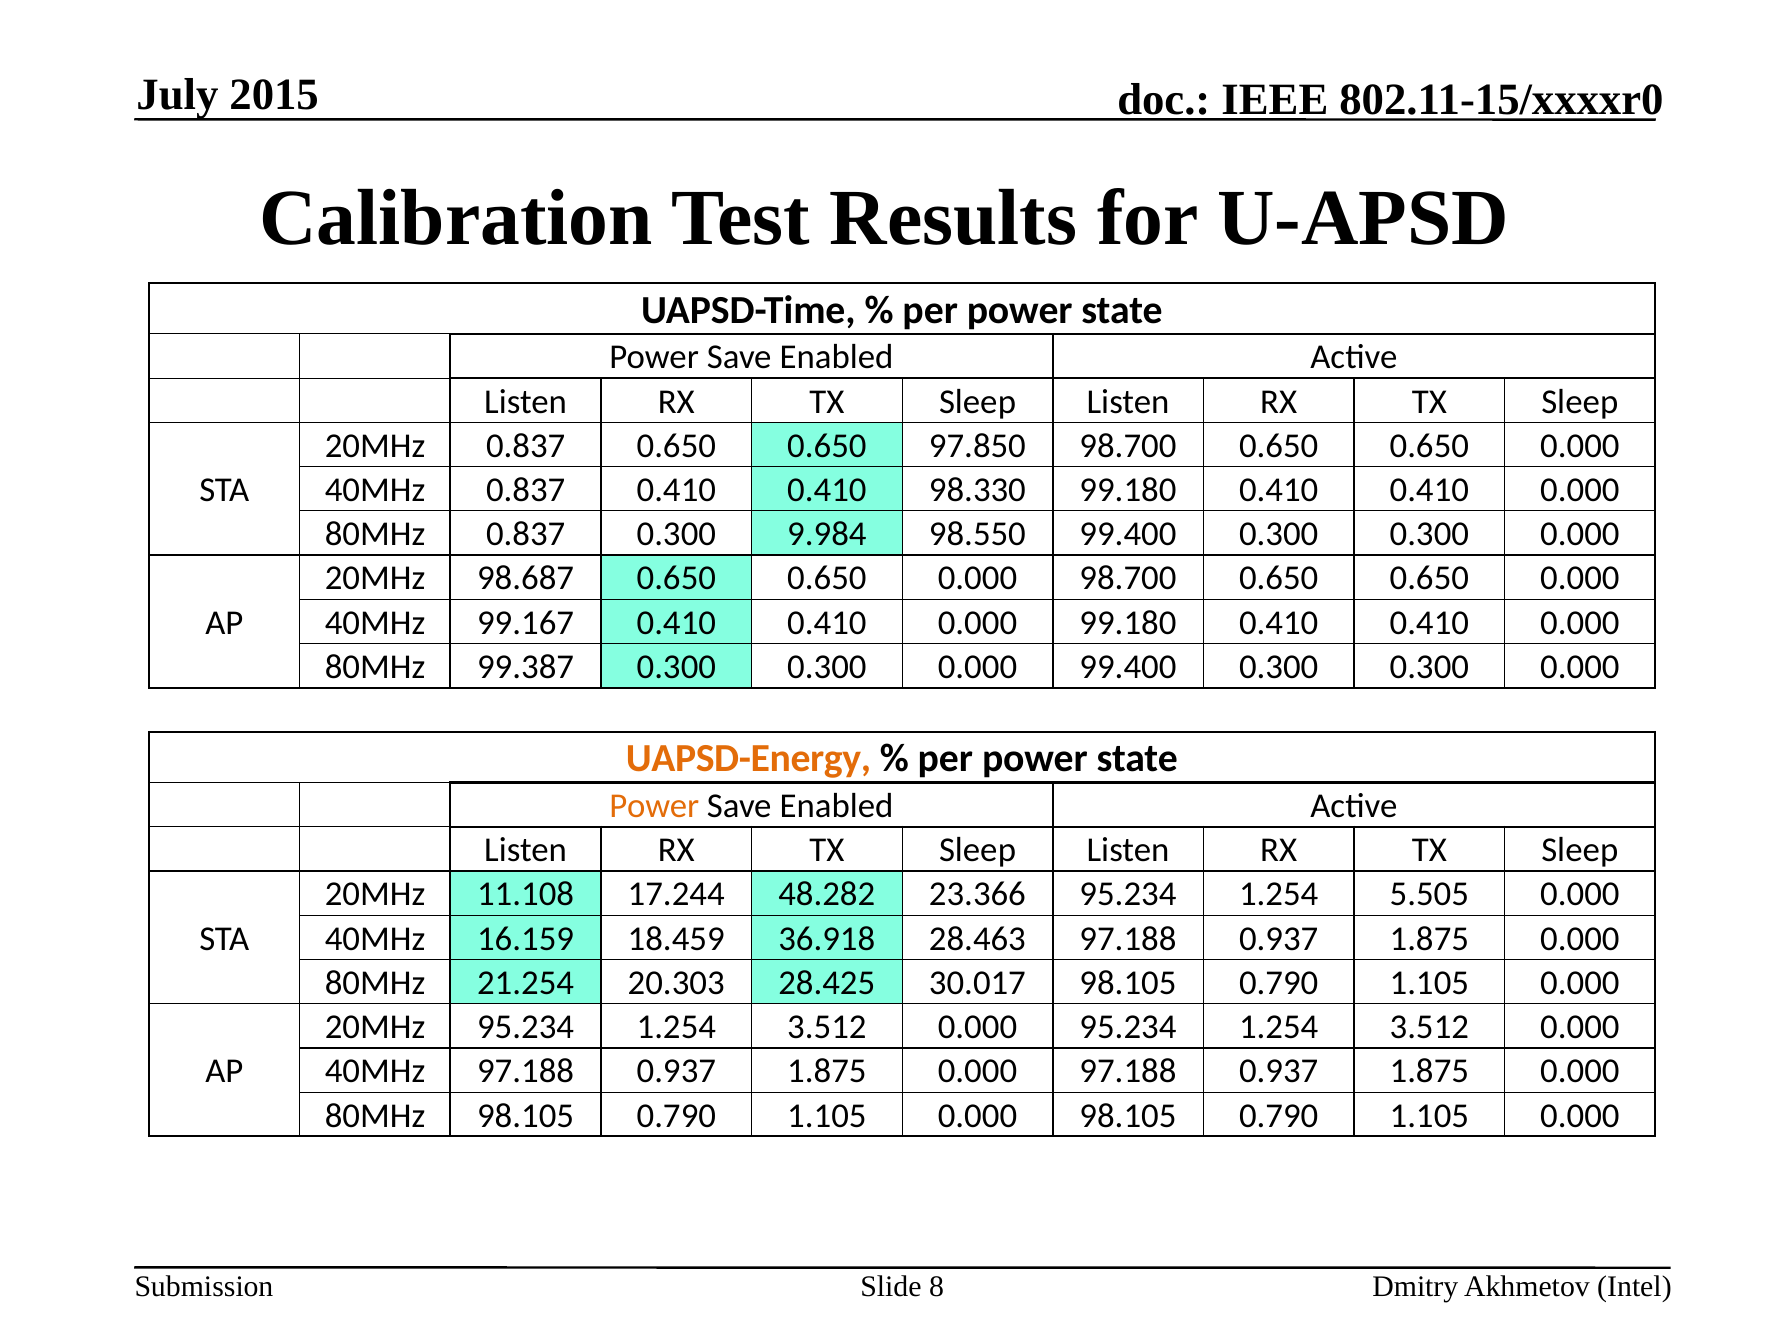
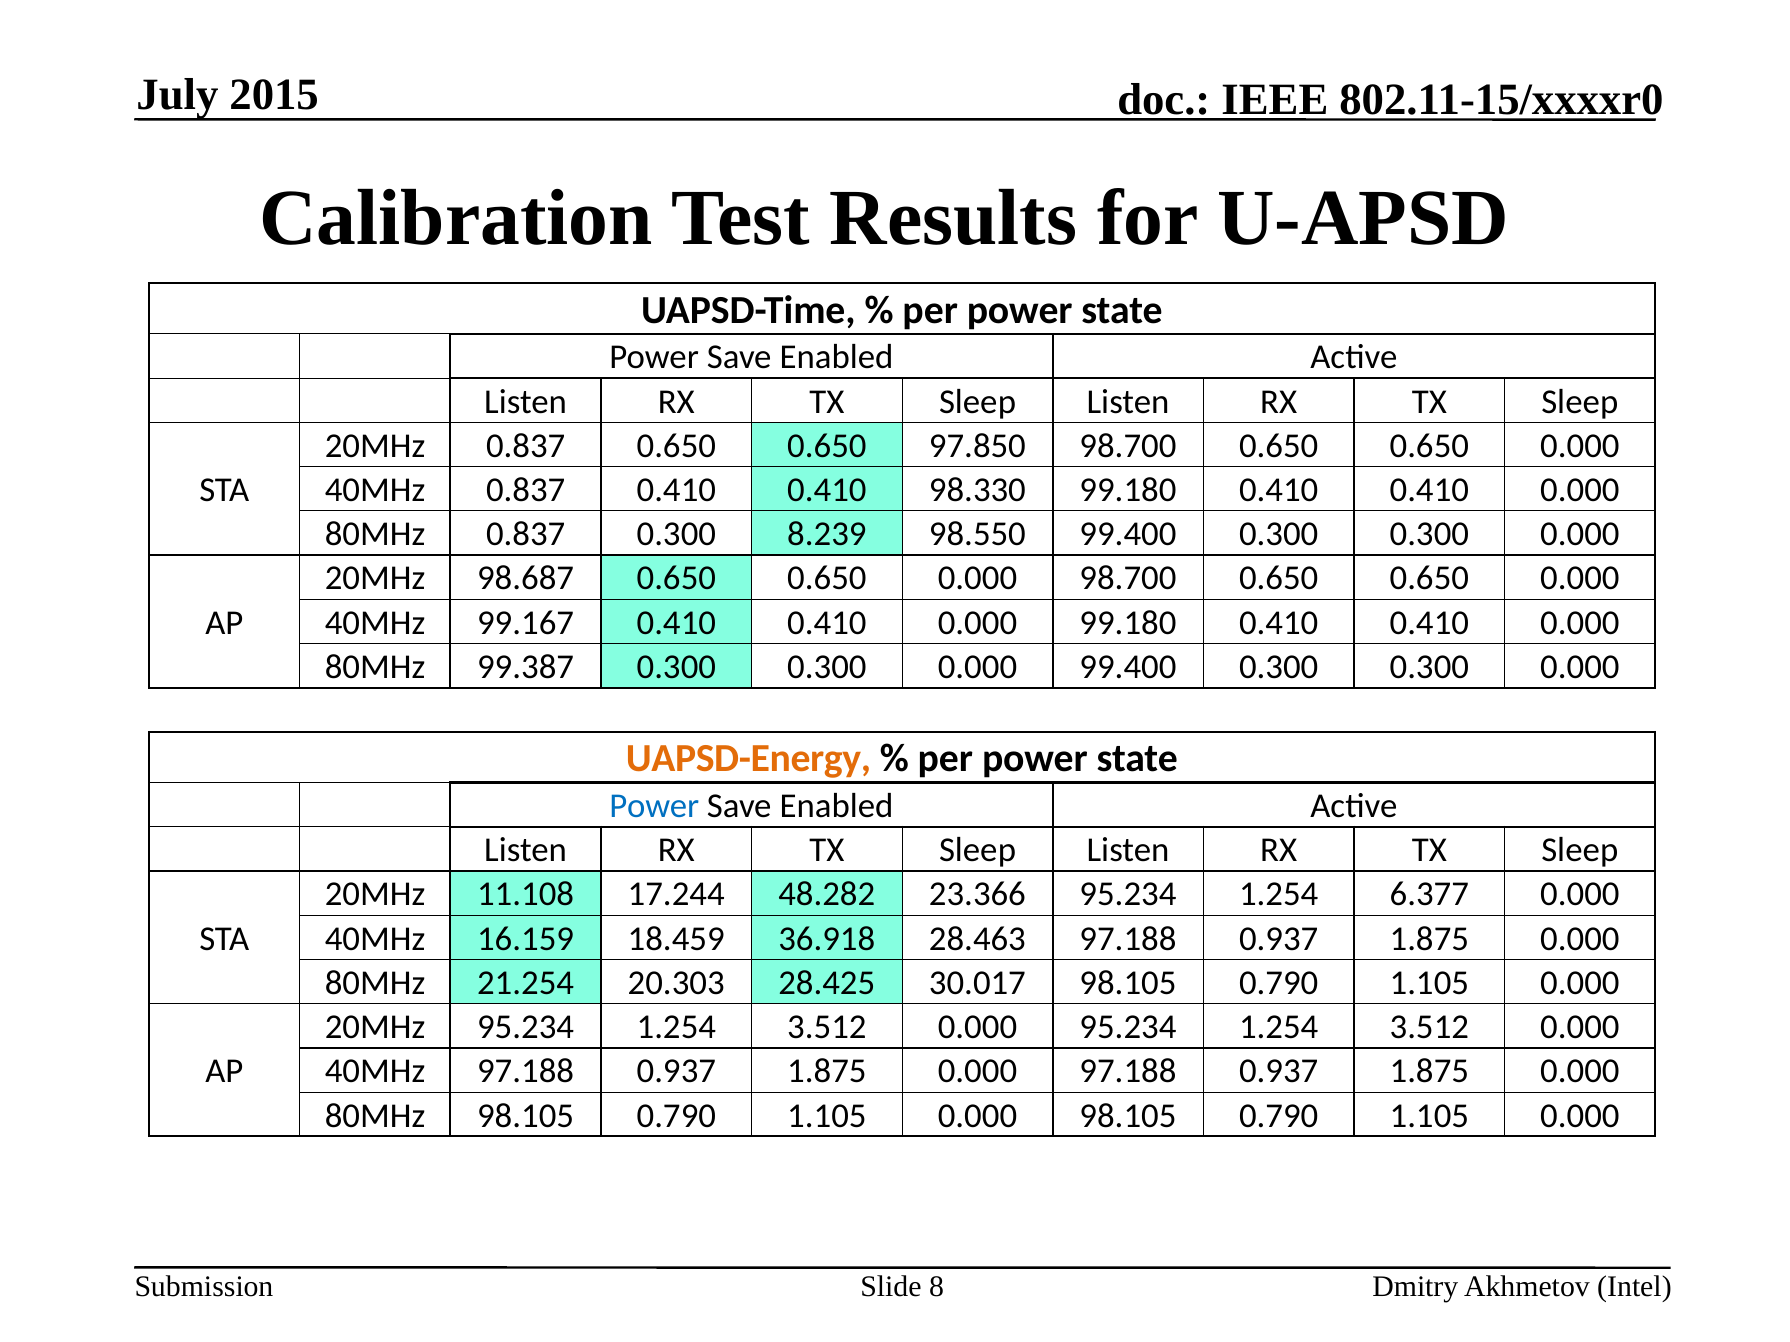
9.984: 9.984 -> 8.239 (827, 534)
Power colour: orange -> blue (654, 806)
5.505: 5.505 -> 6.377 (1429, 895)
